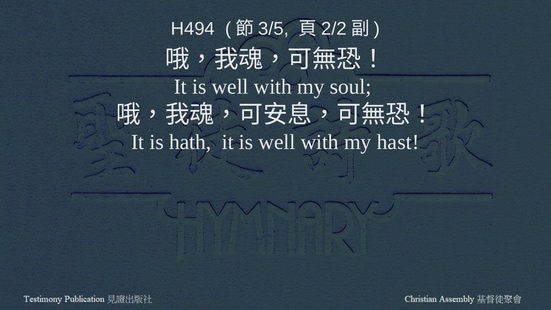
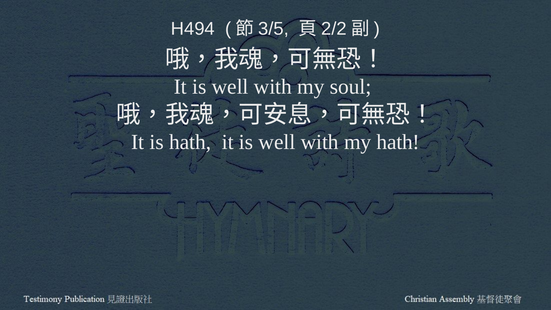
my hast: hast -> hath (398, 142)
